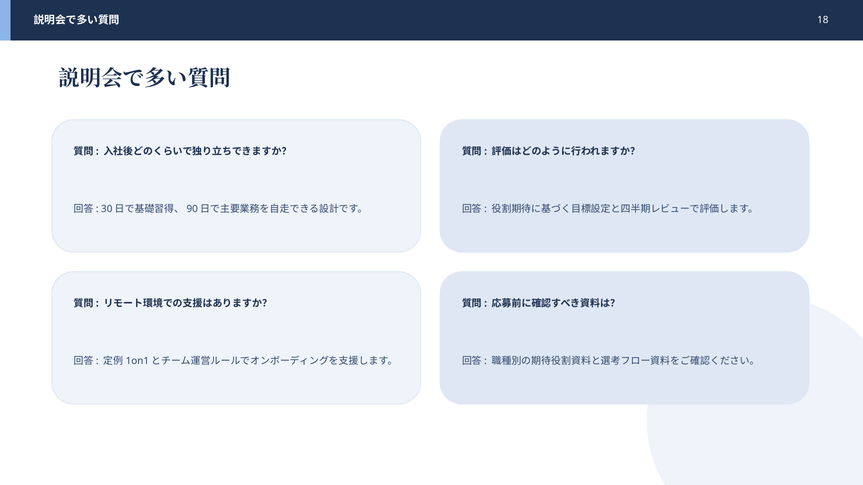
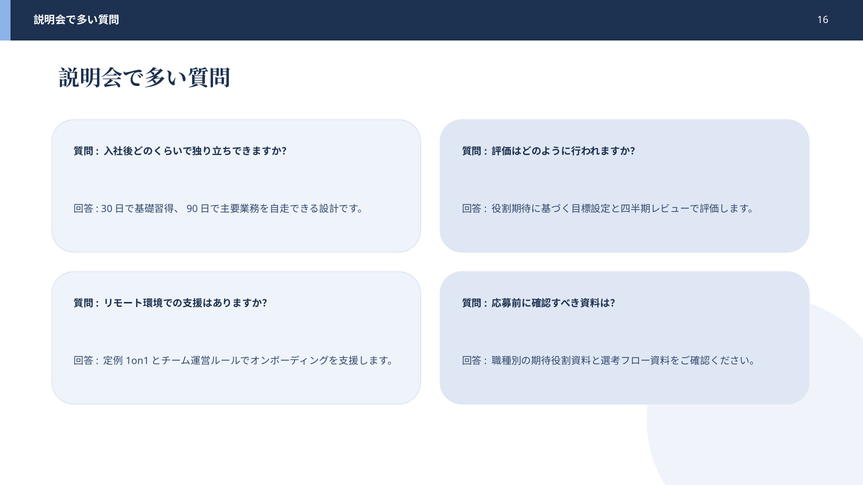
18: 18 -> 16 (823, 20)
